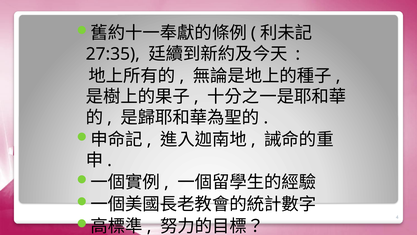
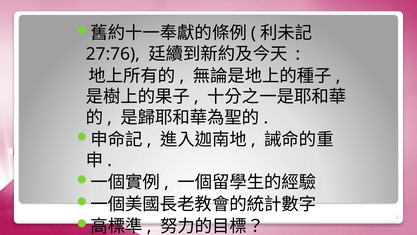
27:35: 27:35 -> 27:76 (113, 54)
